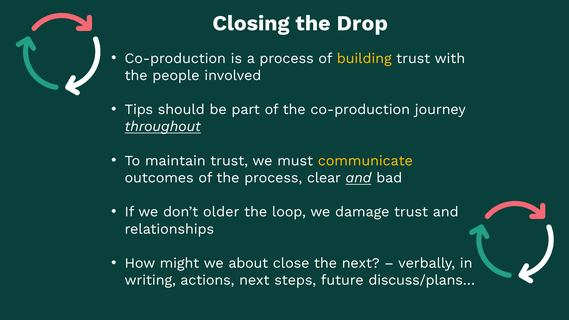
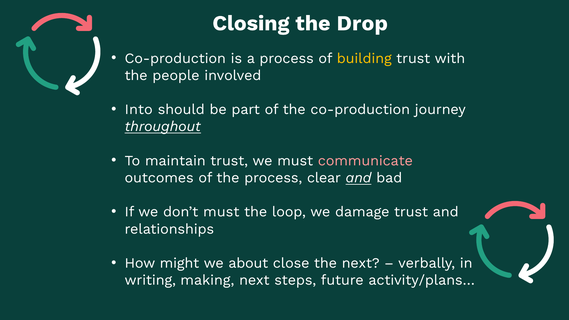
Tips: Tips -> Into (139, 110)
communicate colour: yellow -> pink (365, 161)
don’t older: older -> must (221, 212)
actions: actions -> making (207, 280)
discuss/plans…: discuss/plans… -> activity/plans… (422, 280)
